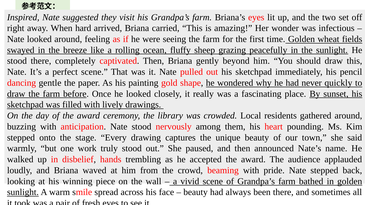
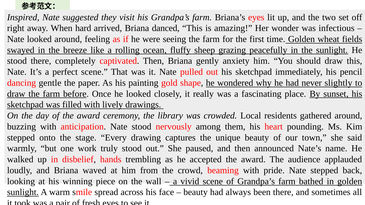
carried: carried -> danced (166, 28)
beyond: beyond -> anxiety (236, 61)
quickly: quickly -> slightly (338, 83)
